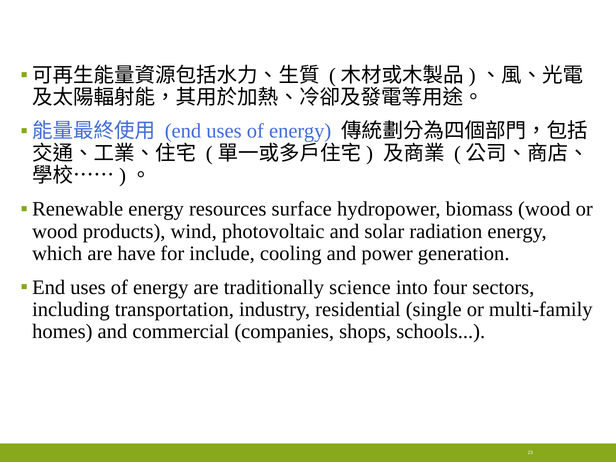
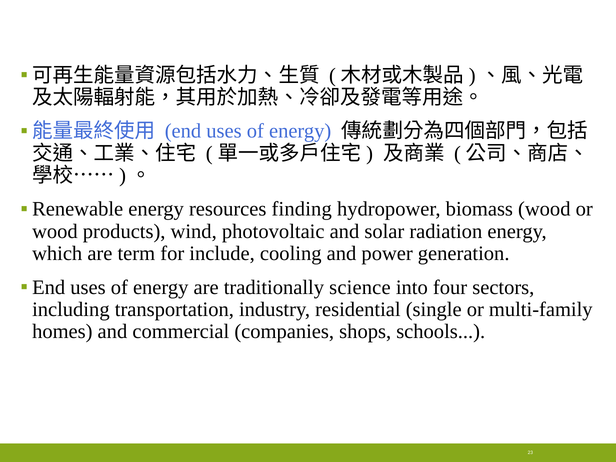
surface: surface -> finding (302, 209)
have: have -> term (136, 254)
